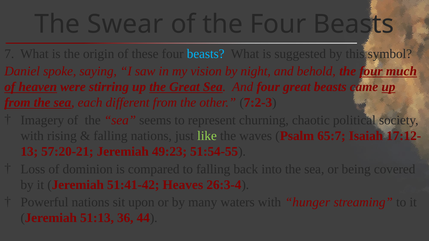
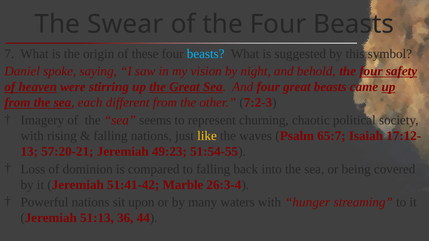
much: much -> safety (401, 71)
like colour: light green -> yellow (207, 136)
Heaves: Heaves -> Marble (183, 185)
